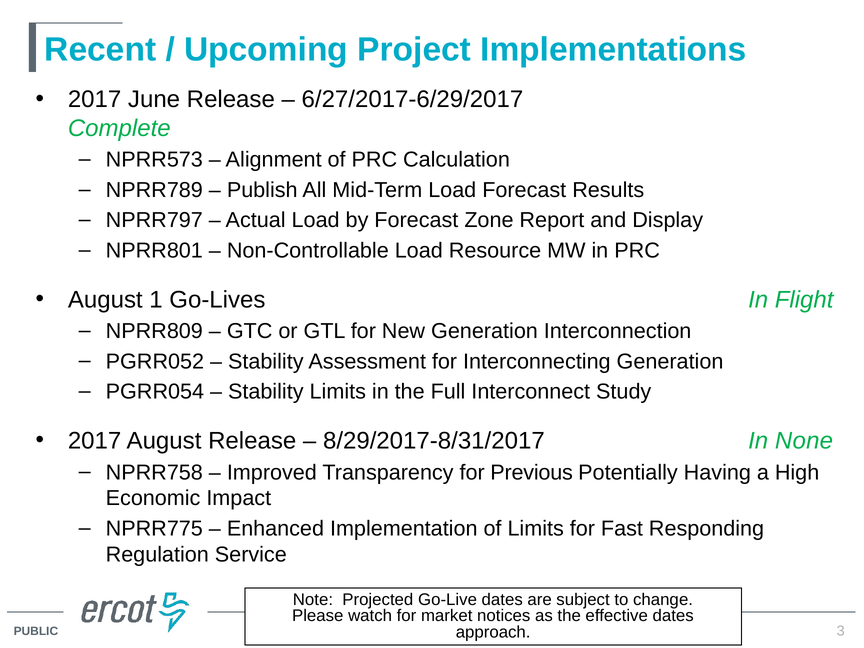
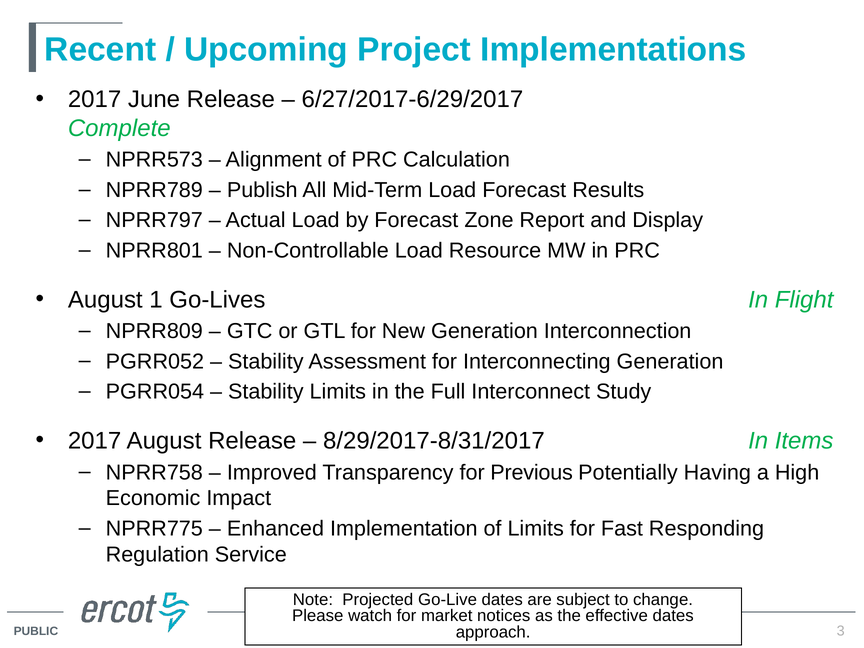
None: None -> Items (804, 441)
